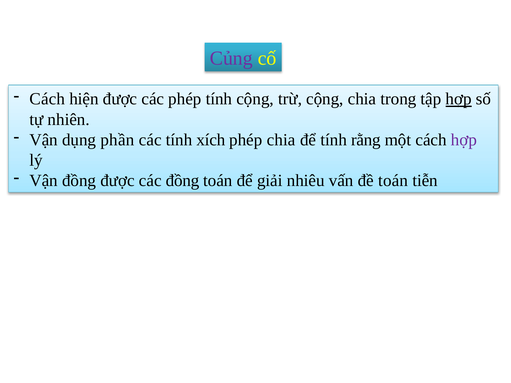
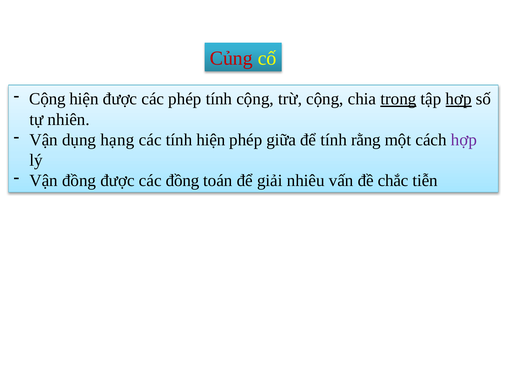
Củng colour: purple -> red (231, 58)
Cách: Cách -> Cộng (47, 99)
trong underline: none -> present (398, 99)
phần: phần -> hạng (117, 140)
tính xích: xích -> hiện (211, 140)
phép chia: chia -> giữa (281, 140)
đề toán: toán -> chắc (393, 181)
